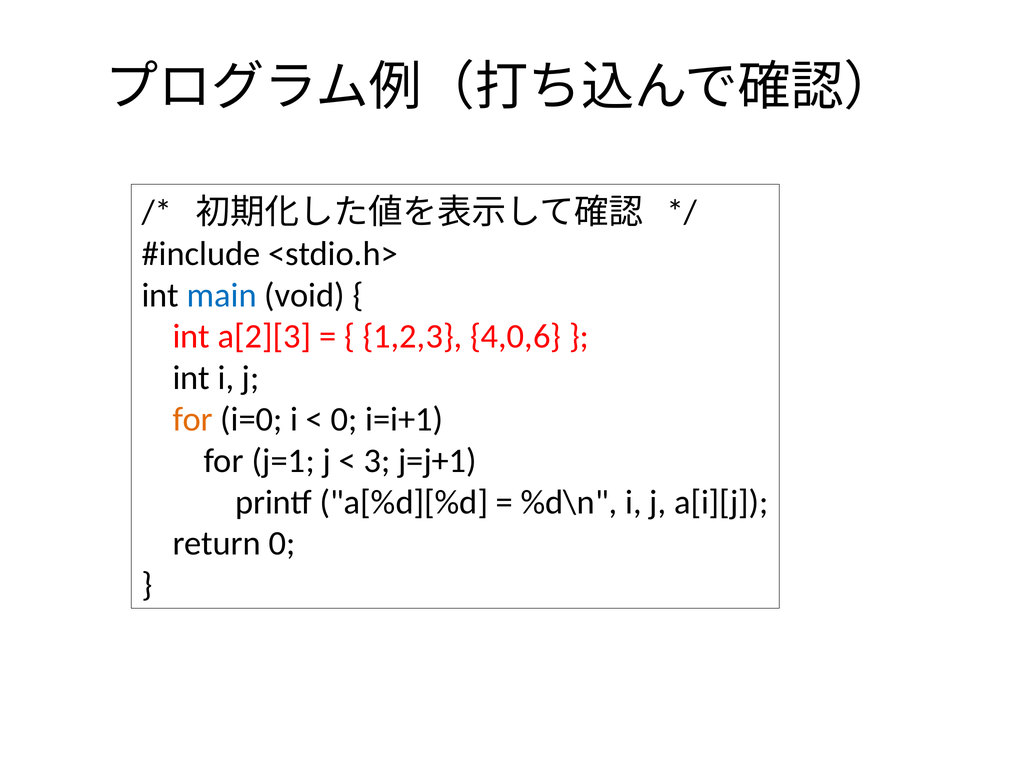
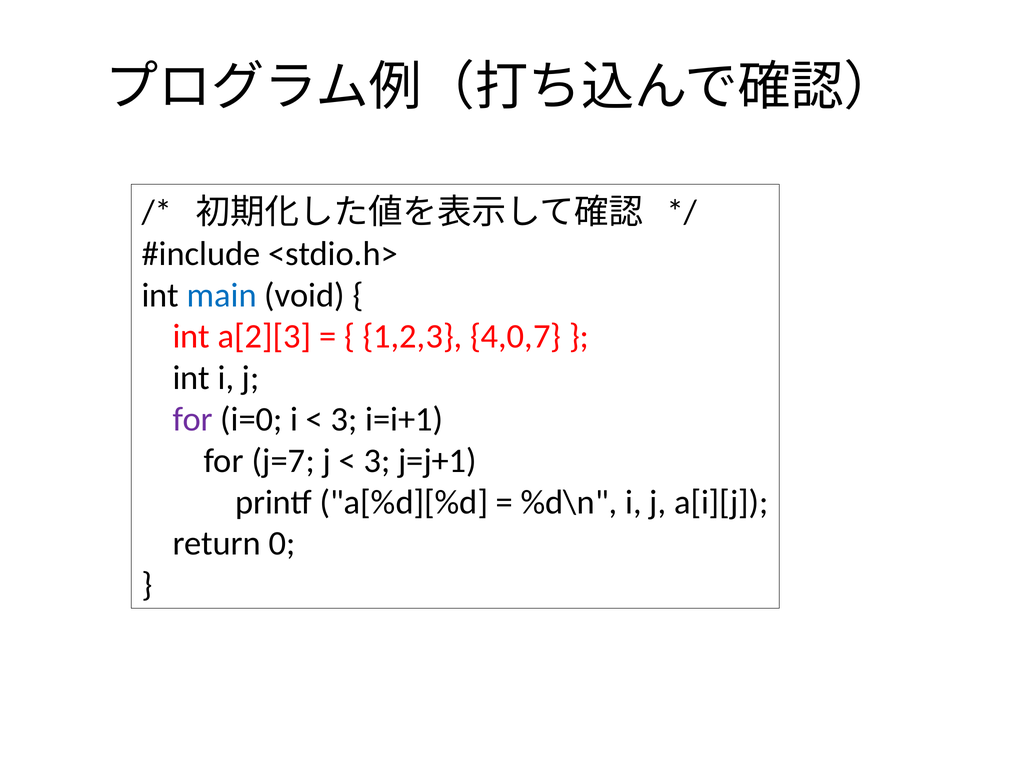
4,0,6: 4,0,6 -> 4,0,7 (516, 336)
for colour: orange -> purple (193, 419)
0: 0 -> 3 (344, 419)
j=1: j=1 -> j=7 (283, 460)
